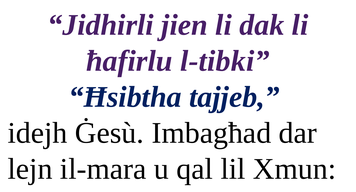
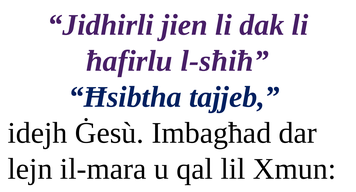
l-tibki: l-tibki -> l-sħiħ (225, 61)
